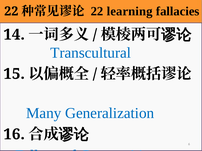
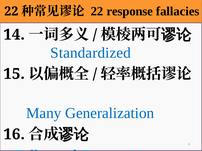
learning: learning -> response (130, 11)
Transcultural: Transcultural -> Standardized (91, 53)
